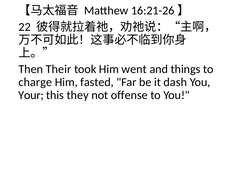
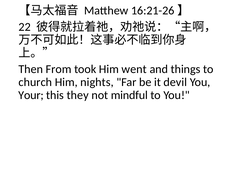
Their: Their -> From (59, 69)
charge: charge -> church (35, 82)
fasted: fasted -> nights (97, 82)
dash: dash -> devil (175, 82)
offense: offense -> mindful (129, 95)
